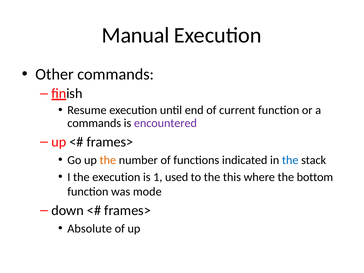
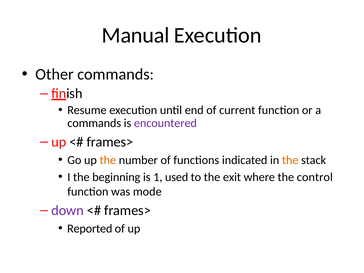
the colour: blue -> orange (290, 160)
the execution: execution -> beginning (116, 177)
this: this -> exit (232, 177)
bottom: bottom -> control (315, 177)
down colour: black -> purple (68, 210)
Absolute: Absolute -> Reported (90, 228)
